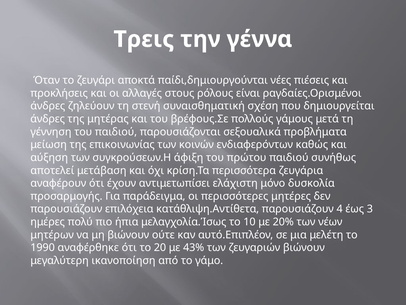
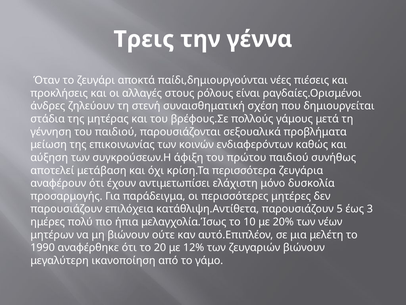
άνδρες: άνδρες -> στάδια (48, 119)
4: 4 -> 5 (340, 209)
43%: 43% -> 12% (194, 247)
